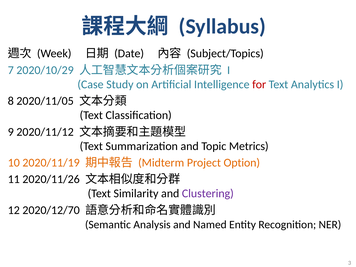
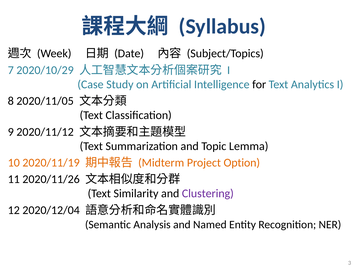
for colour: red -> black (259, 84)
Metrics: Metrics -> Lemma (249, 146)
2020/12/70: 2020/12/70 -> 2020/12/04 (51, 210)
